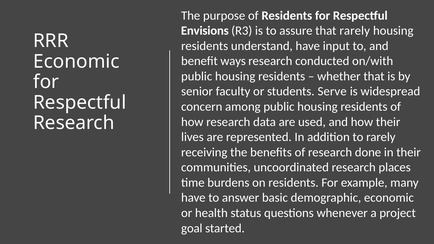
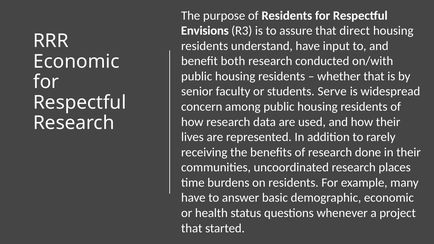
that rarely: rarely -> direct (355, 31)
ways: ways -> both (233, 61)
goal: goal -> that (192, 228)
